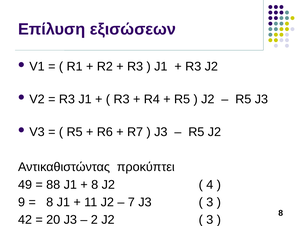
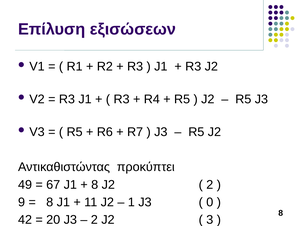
88: 88 -> 67 (53, 184)
4: 4 -> 2 (210, 184)
7: 7 -> 1 (131, 202)
3: 3 -> 0 (210, 202)
